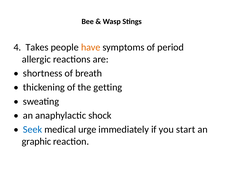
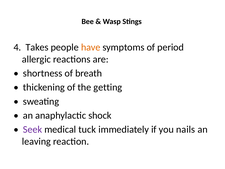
Seek colour: blue -> purple (33, 129)
urge: urge -> tuck (87, 129)
start: start -> nails (186, 129)
graphic: graphic -> leaving (36, 141)
